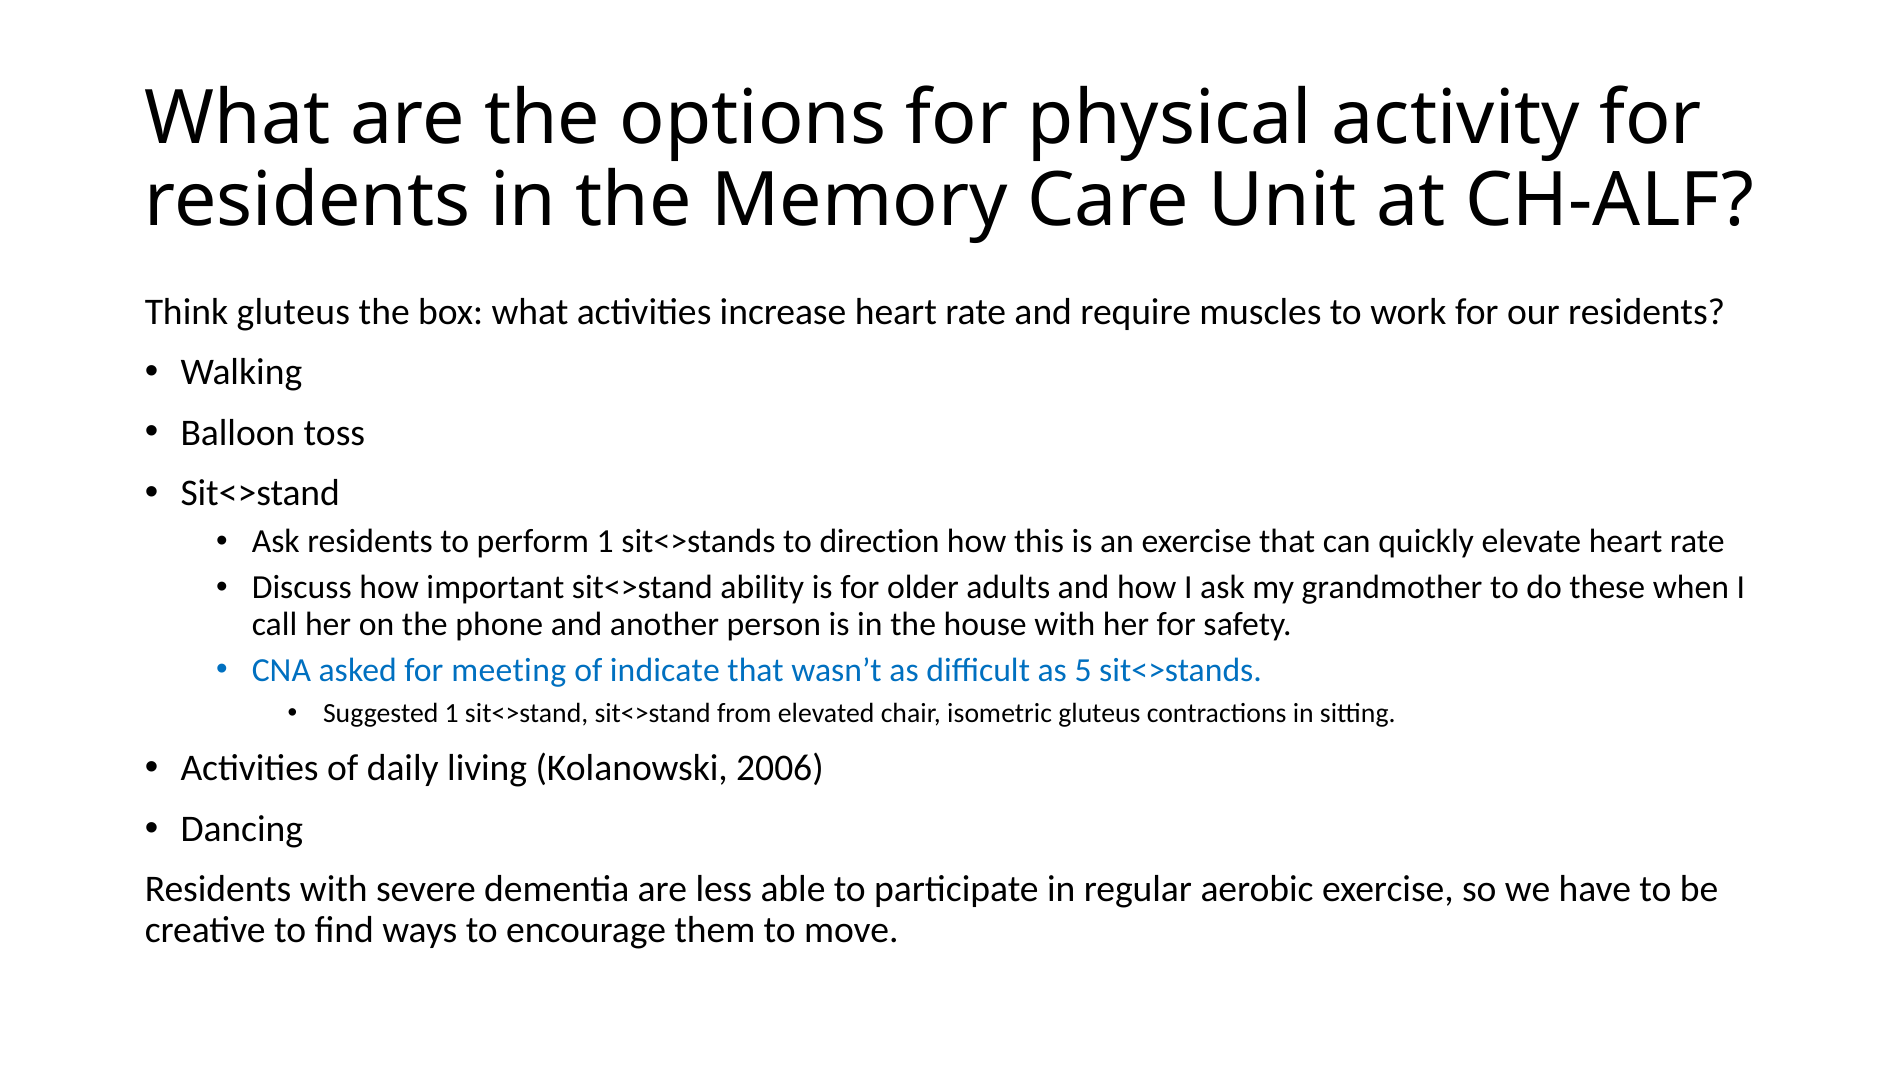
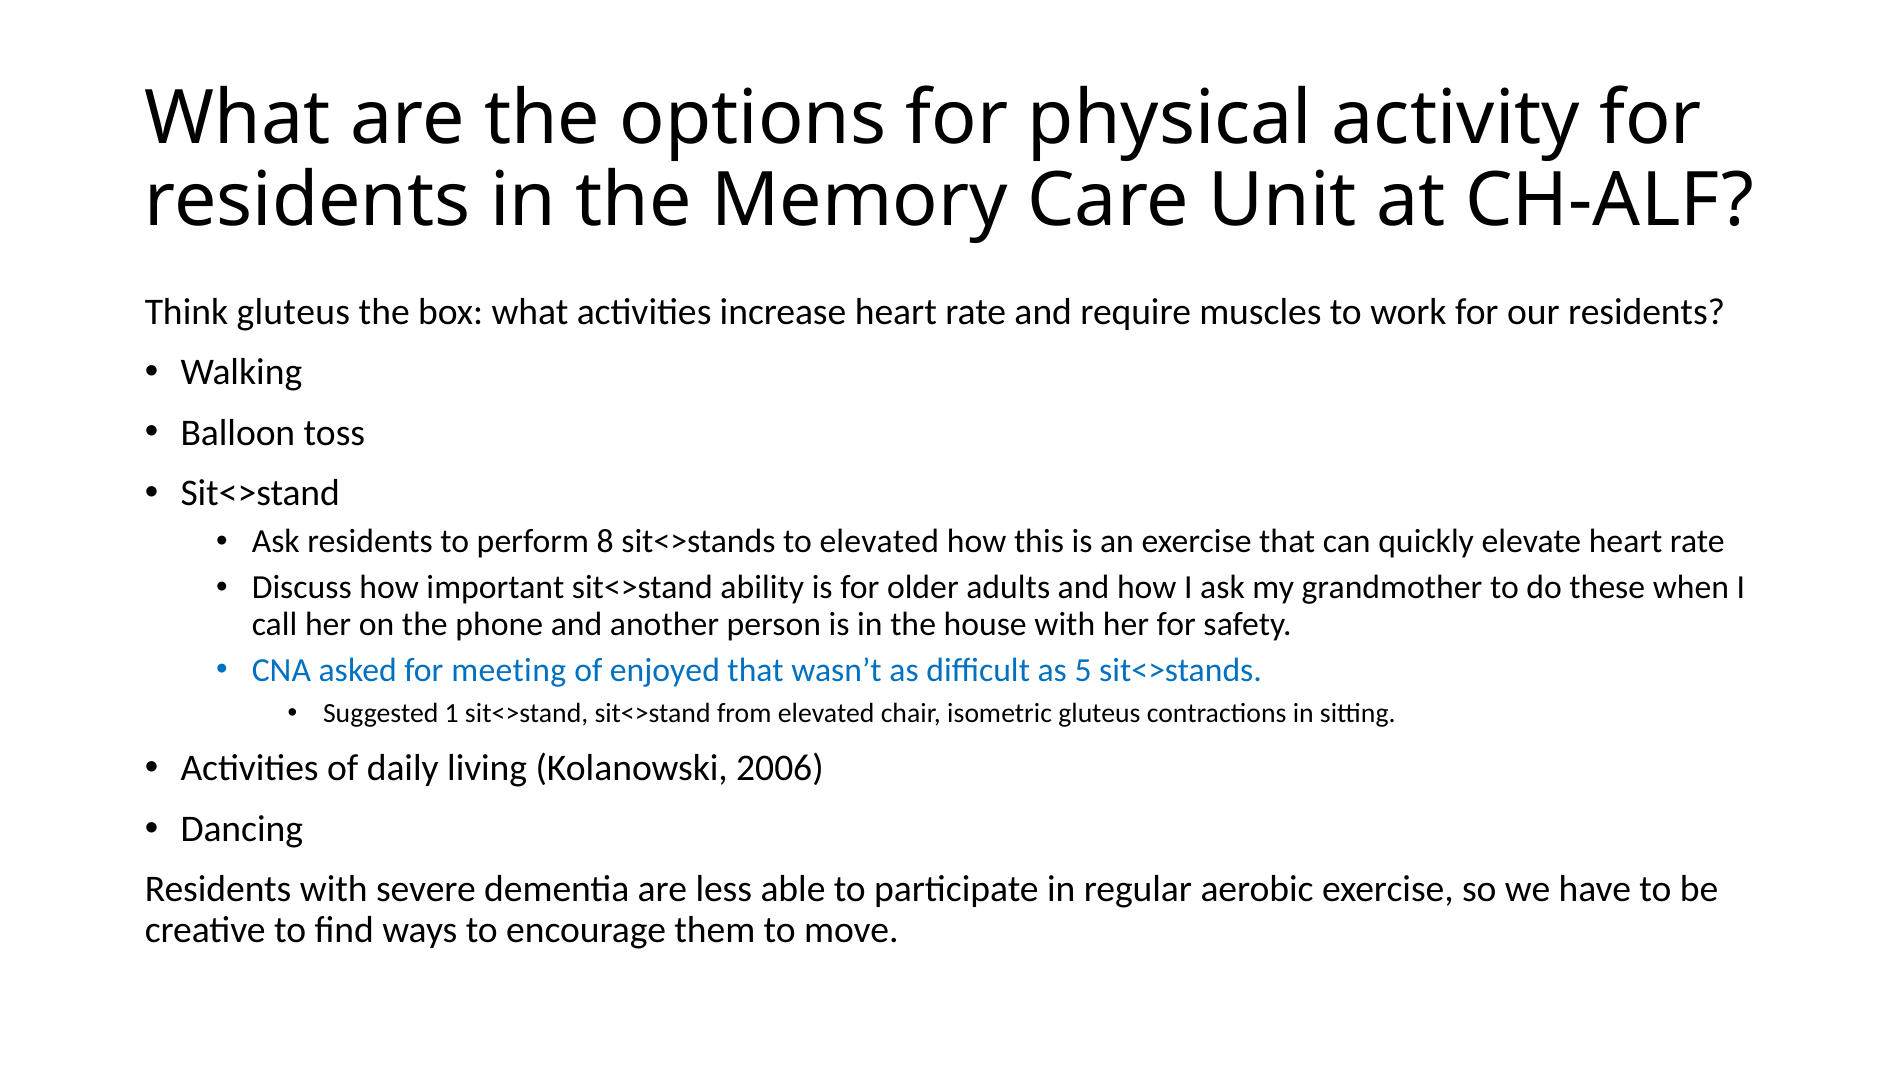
perform 1: 1 -> 8 (605, 542)
to direction: direction -> elevated (879, 542)
indicate: indicate -> enjoyed (665, 670)
